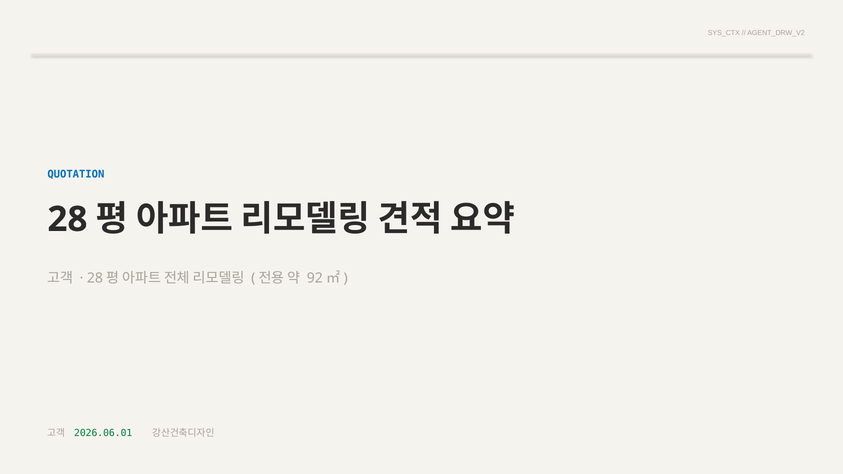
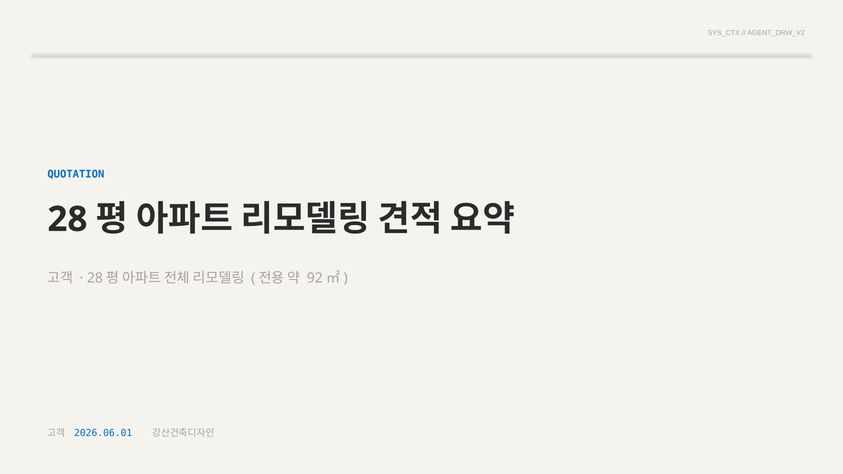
2026.06.01 colour: green -> blue (103, 433)
